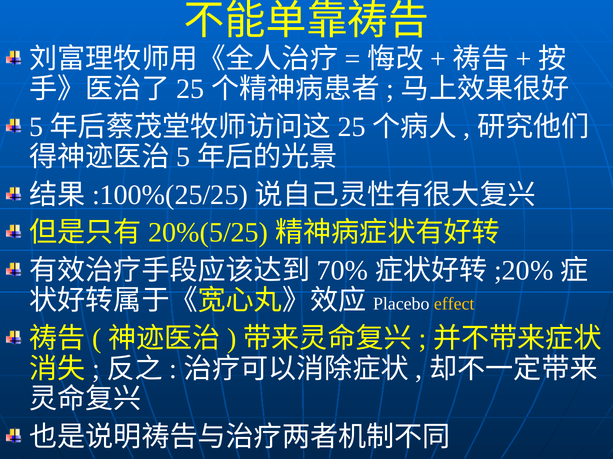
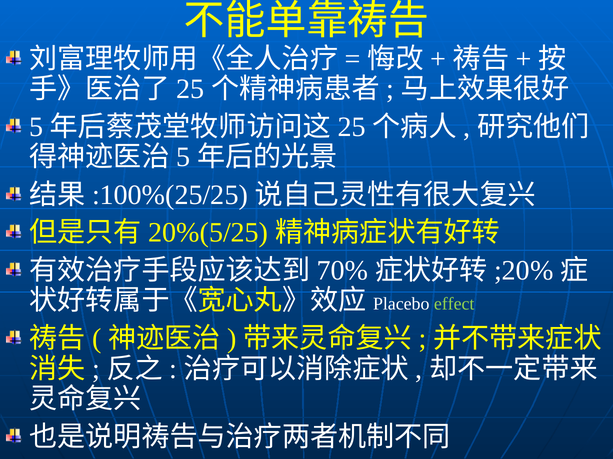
effect colour: yellow -> light green (454, 305)
